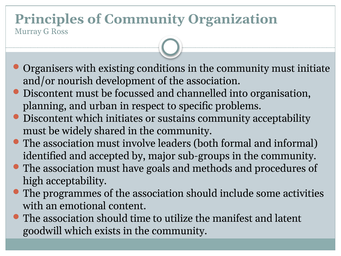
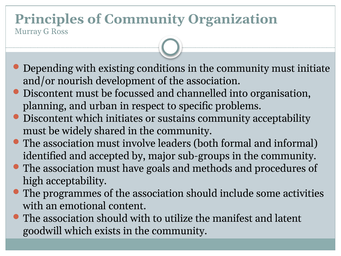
Organisers: Organisers -> Depending (48, 68)
should time: time -> with (140, 218)
